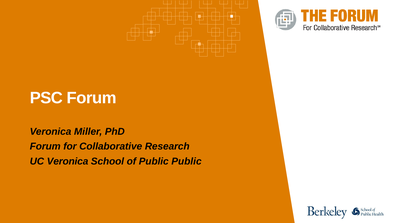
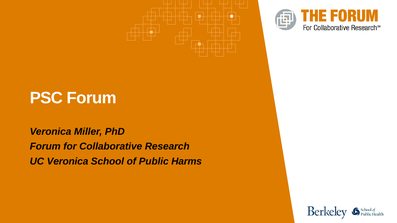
Public Public: Public -> Harms (187, 161)
